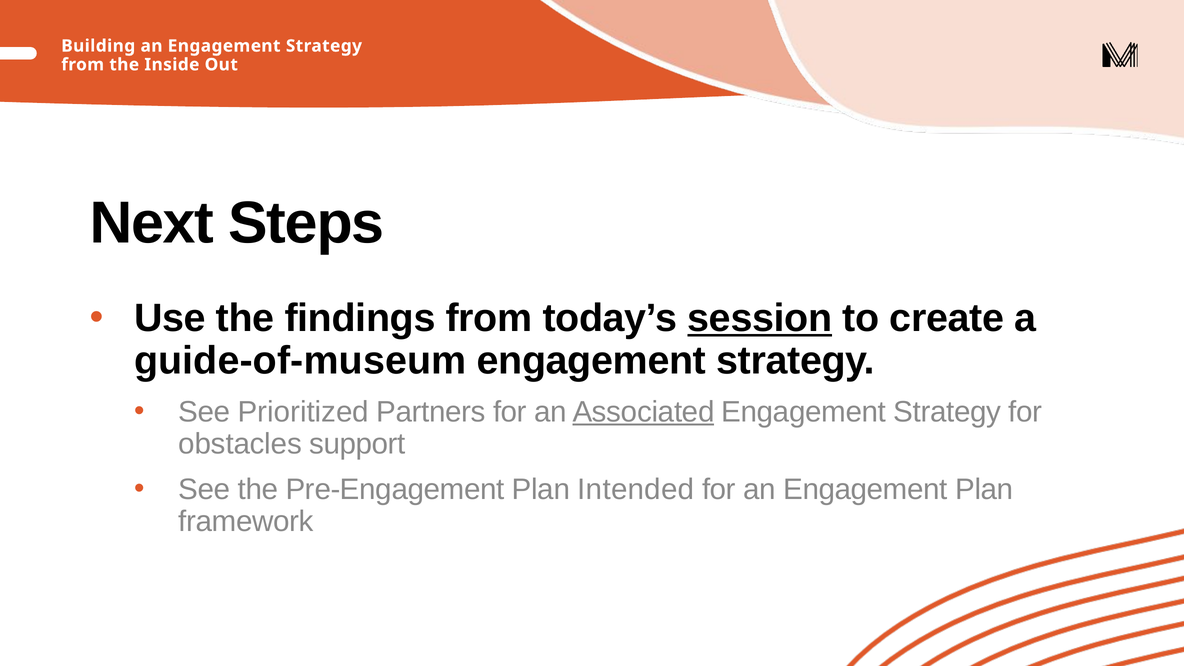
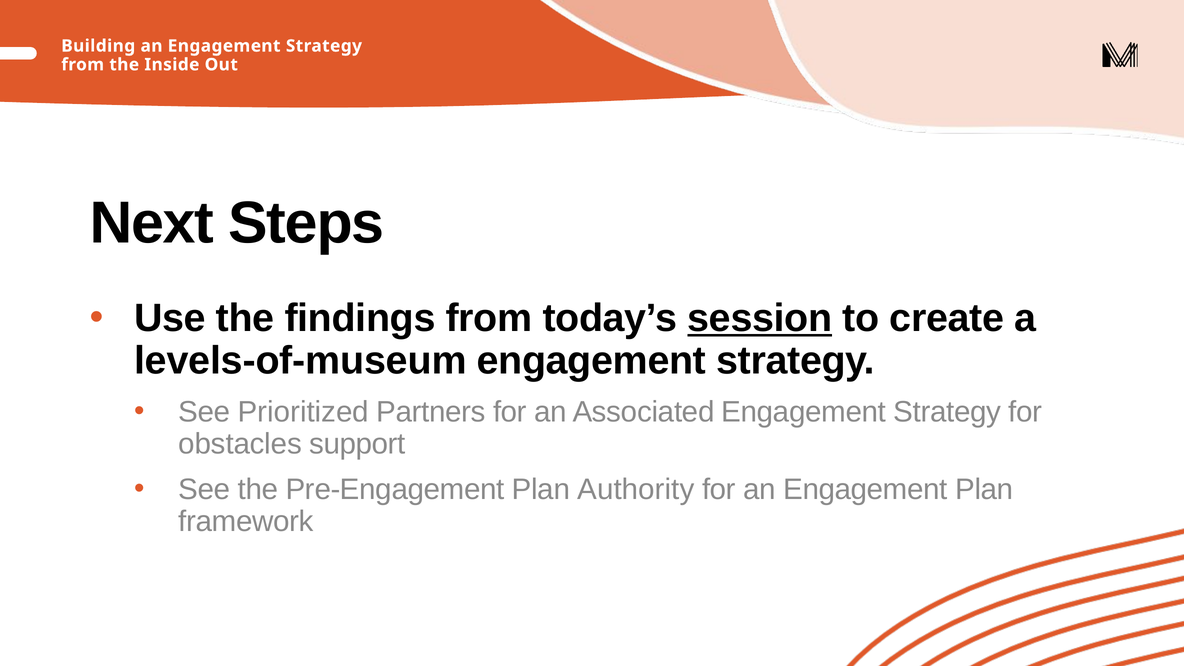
guide-of-museum: guide-of-museum -> levels-of-museum (300, 361)
Associated underline: present -> none (644, 412)
Intended: Intended -> Authority (636, 489)
